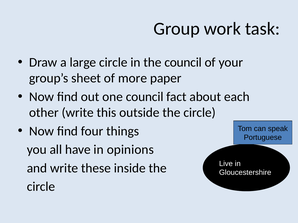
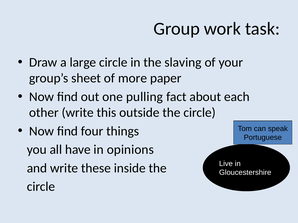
the council: council -> slaving (183, 63)
one council: council -> pulling (145, 97)
